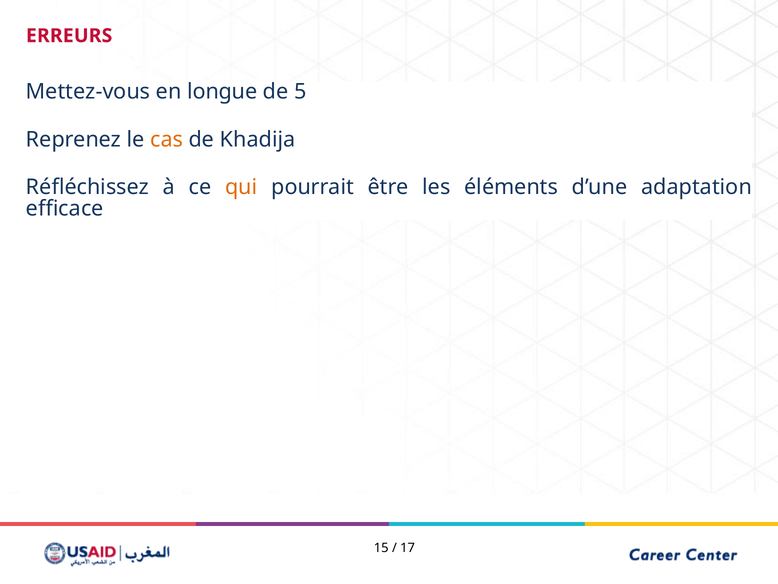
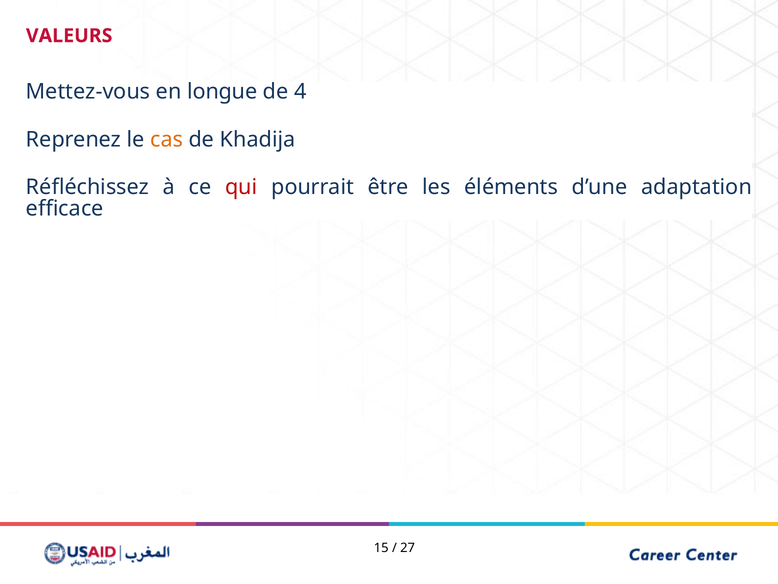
ERREURS: ERREURS -> VALEURS (69, 36)
5: 5 -> 4 (300, 92)
qui colour: orange -> red (241, 187)
17: 17 -> 27 (408, 547)
